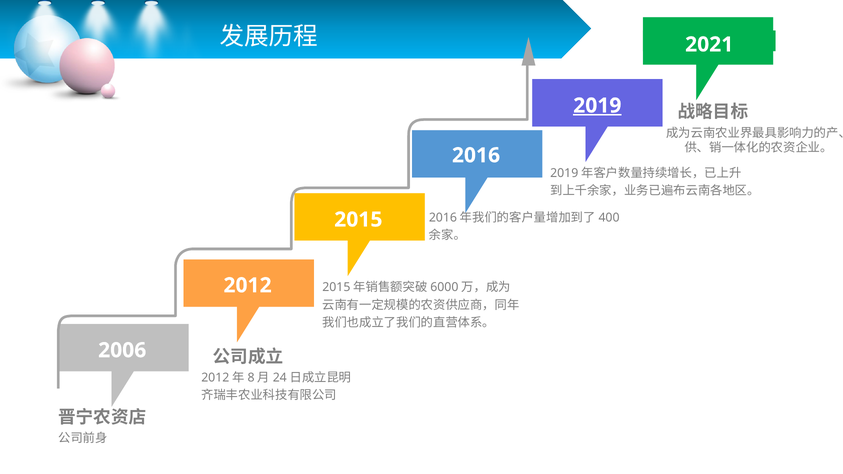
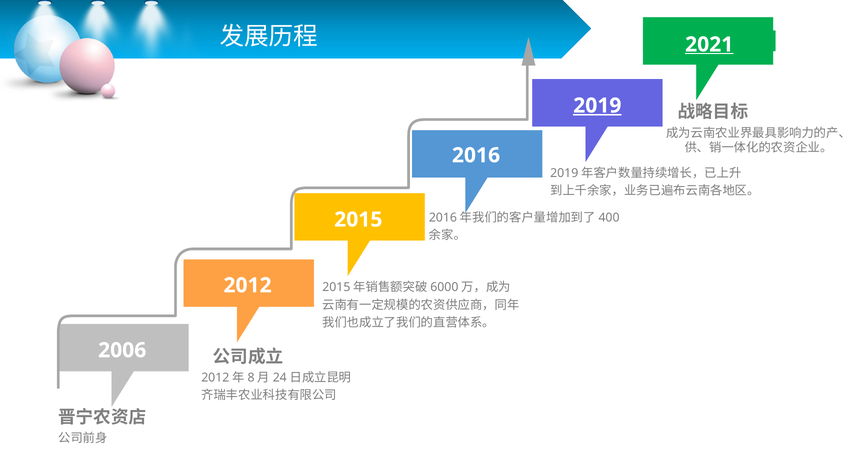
2021 underline: none -> present (709, 45)
